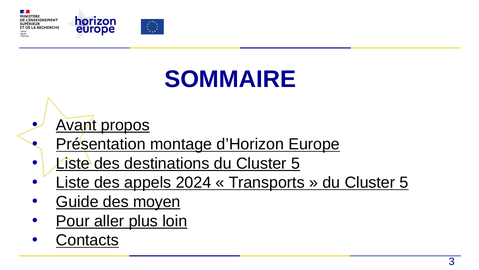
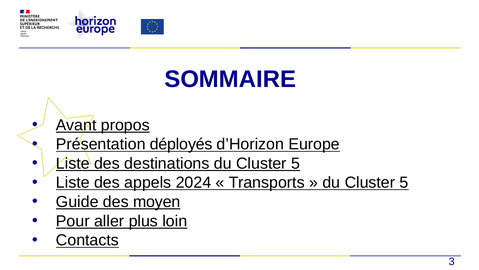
montage: montage -> déployés (181, 144)
